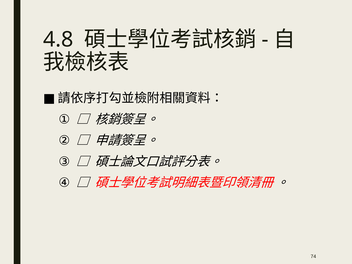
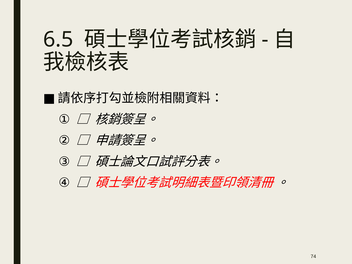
4.8: 4.8 -> 6.5 (58, 39)
